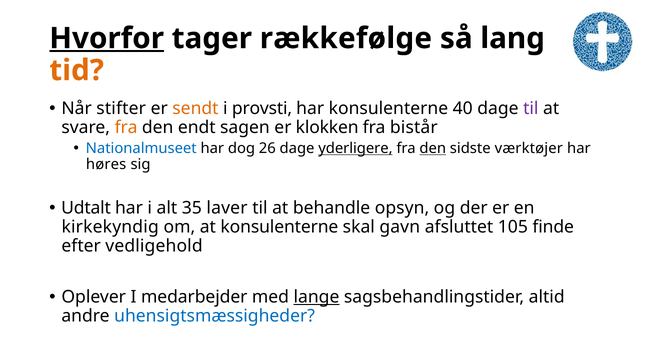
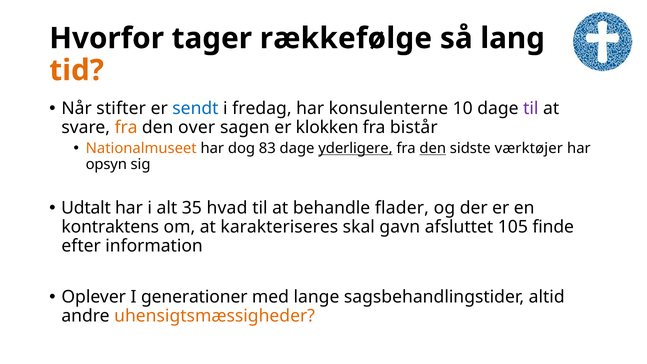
Hvorfor underline: present -> none (107, 38)
sendt colour: orange -> blue (195, 109)
provsti: provsti -> fredag (262, 109)
40: 40 -> 10 (463, 109)
endt: endt -> over (197, 128)
Nationalmuseet colour: blue -> orange (141, 148)
26: 26 -> 83 (267, 148)
høres: høres -> opsyn (106, 164)
laver: laver -> hvad (227, 208)
opsyn: opsyn -> flader (402, 208)
kirkekyndig: kirkekyndig -> kontraktens (110, 227)
at konsulenterne: konsulenterne -> karakteriseres (279, 227)
vedligehold: vedligehold -> information (154, 246)
medarbejder: medarbejder -> generationer (194, 297)
lange underline: present -> none (316, 297)
uhensigtsmæssigheder colour: blue -> orange (215, 316)
